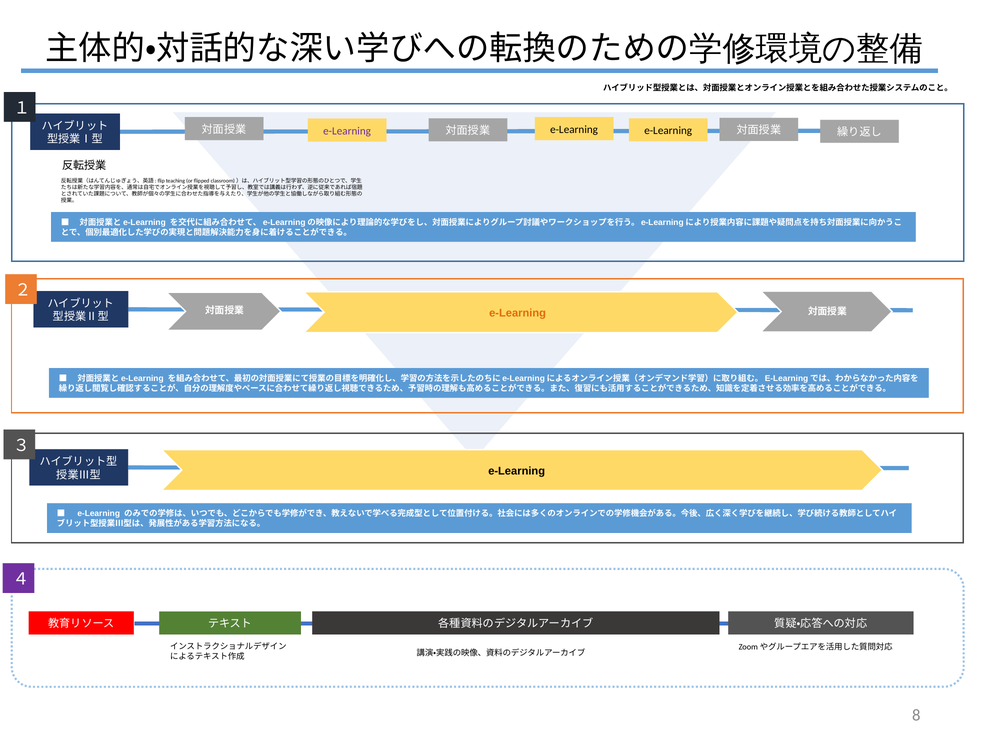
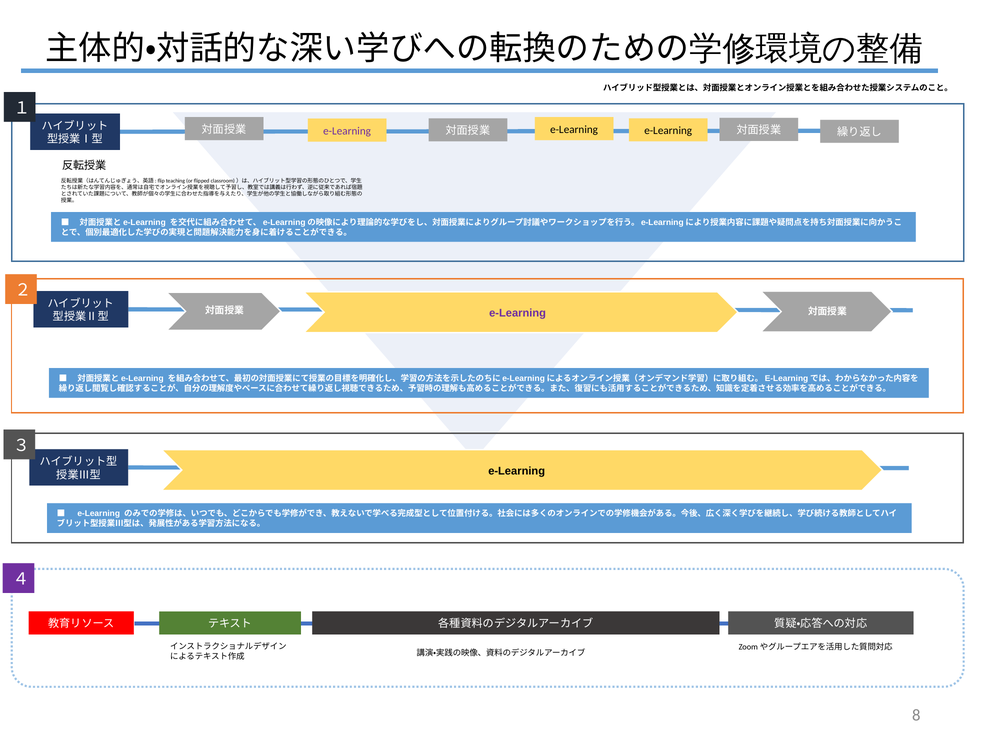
e-Learning colour: orange -> purple (518, 313)
